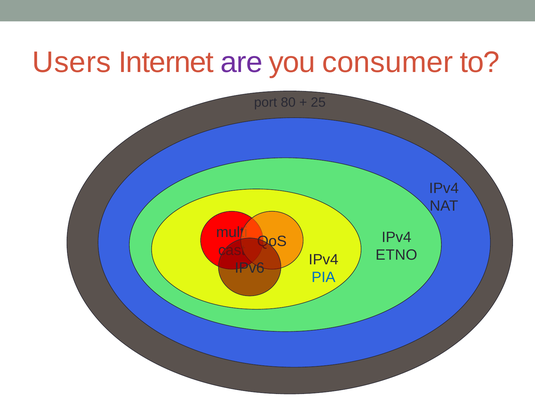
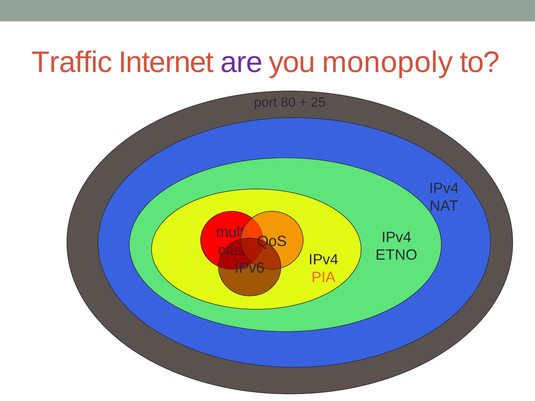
Users: Users -> Traffic (72, 62)
consumer: consumer -> monopoly (388, 62)
PIA colour: blue -> orange (324, 277)
